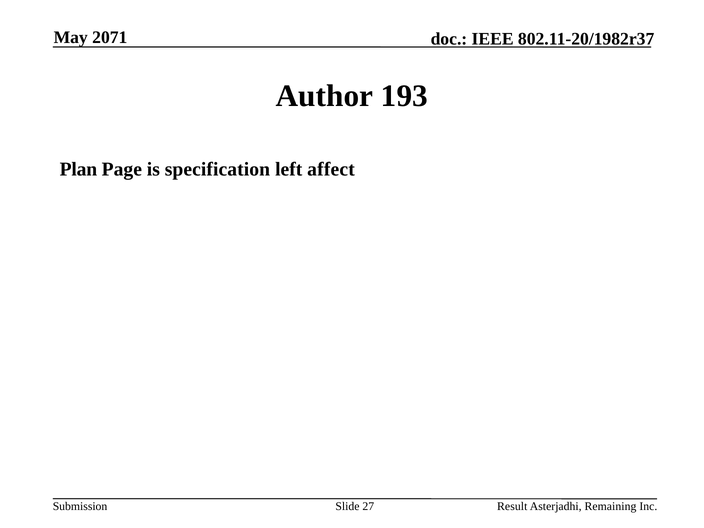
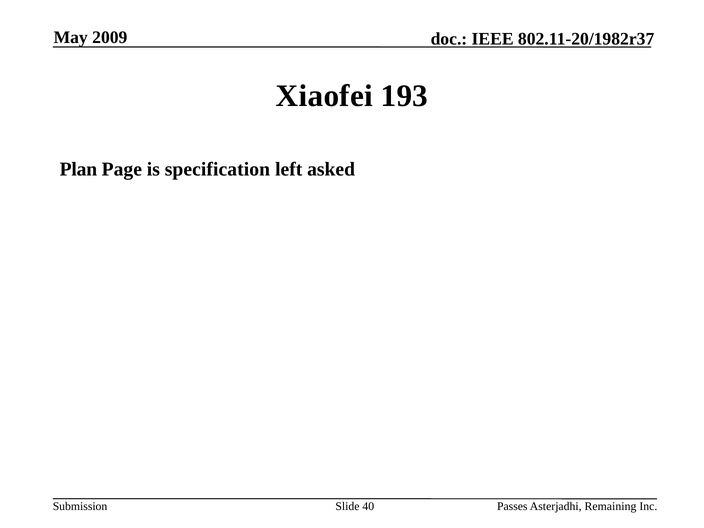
2071: 2071 -> 2009 (110, 37)
Author: Author -> Xiaofei (324, 96)
affect: affect -> asked (331, 169)
27: 27 -> 40 (368, 506)
Result: Result -> Passes (512, 506)
